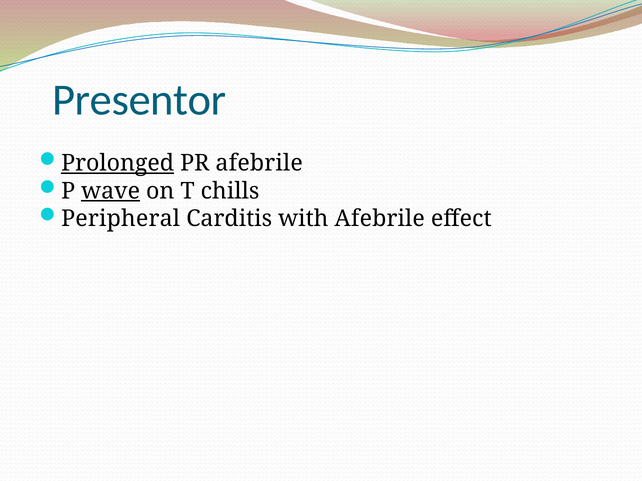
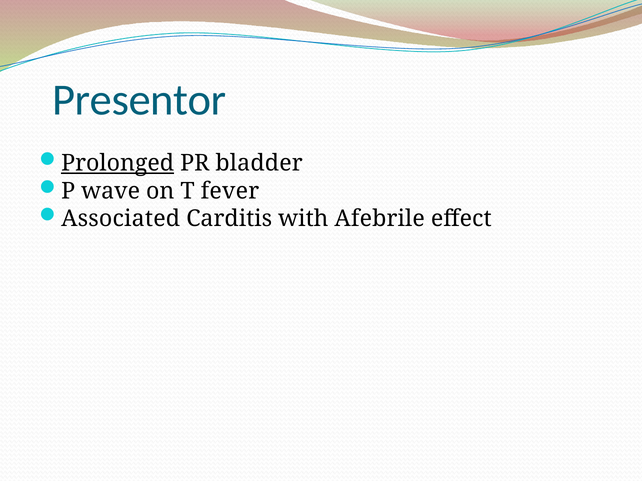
PR afebrile: afebrile -> bladder (259, 163)
wave underline: present -> none (111, 191)
chills: chills -> fever (230, 191)
Peripheral: Peripheral -> Associated (121, 219)
